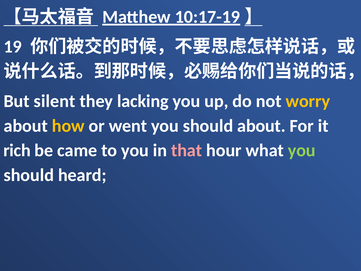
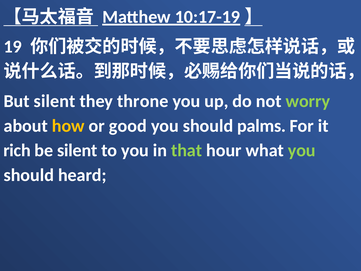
lacking: lacking -> throne (143, 101)
worry colour: yellow -> light green (308, 101)
went: went -> good (128, 126)
should about: about -> palms (261, 126)
be came: came -> silent (77, 150)
that colour: pink -> light green (187, 150)
